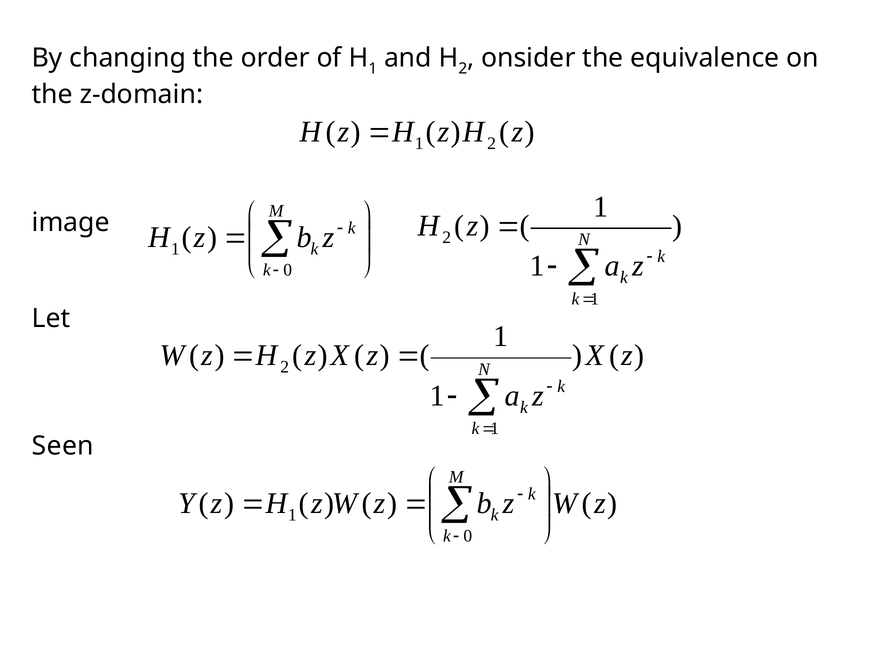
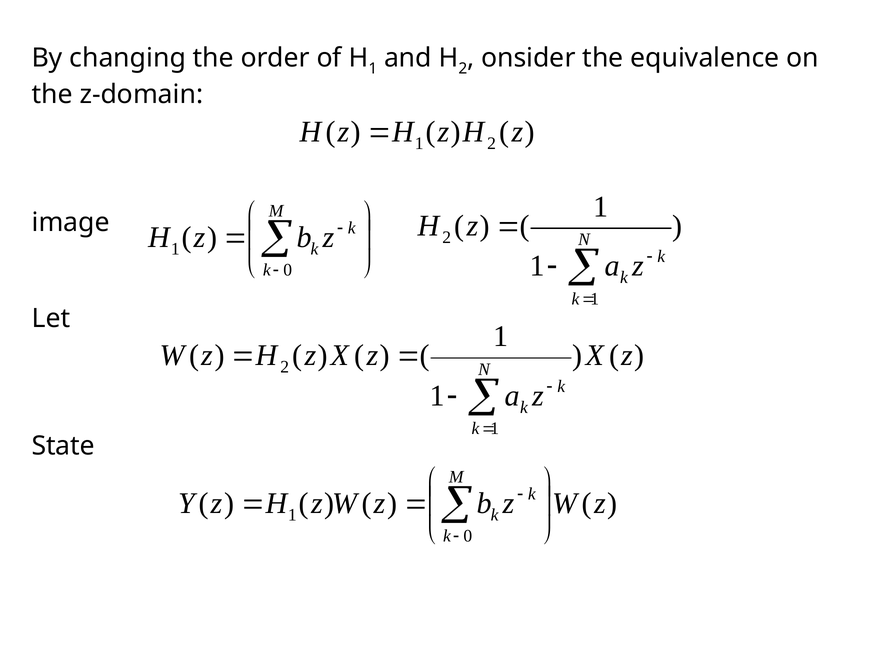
Seen: Seen -> State (63, 446)
